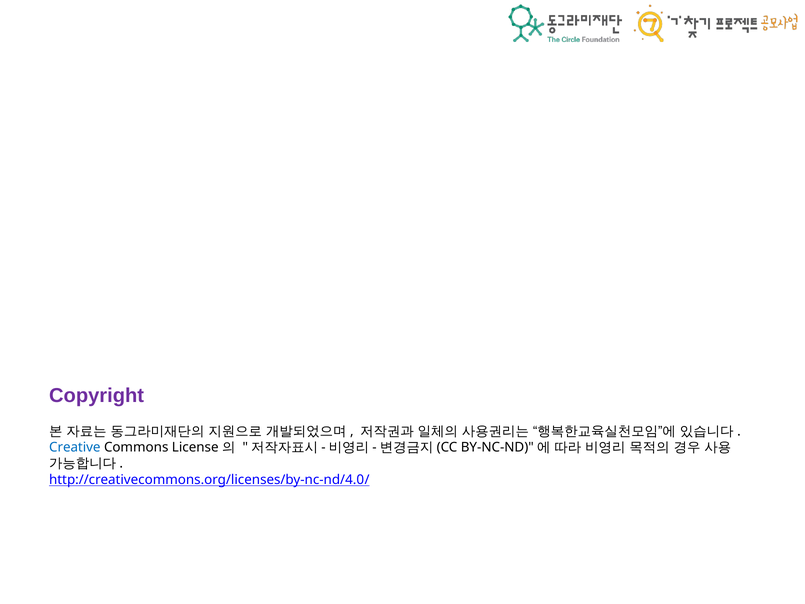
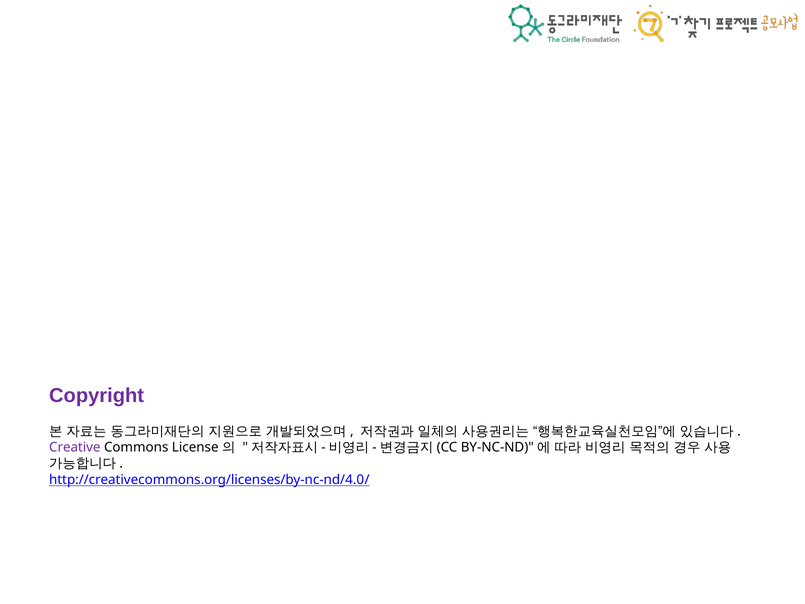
Creative colour: blue -> purple (75, 447)
